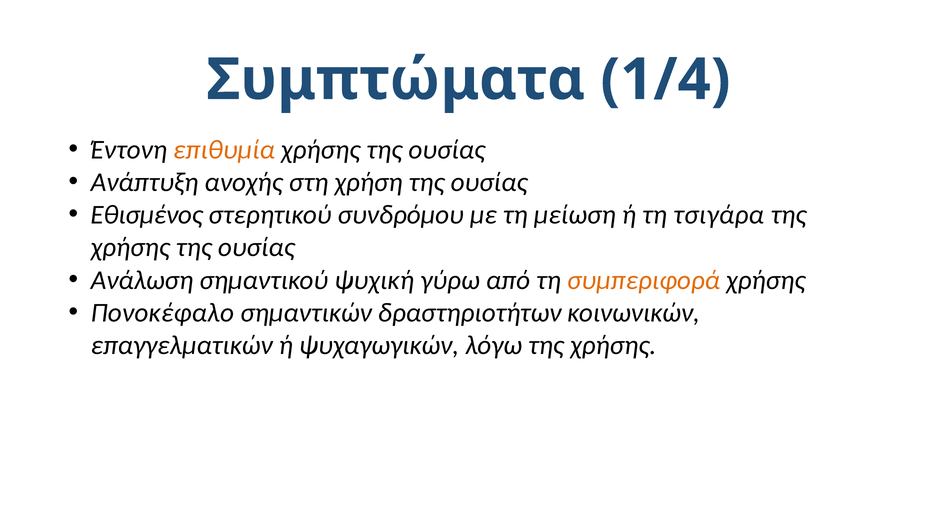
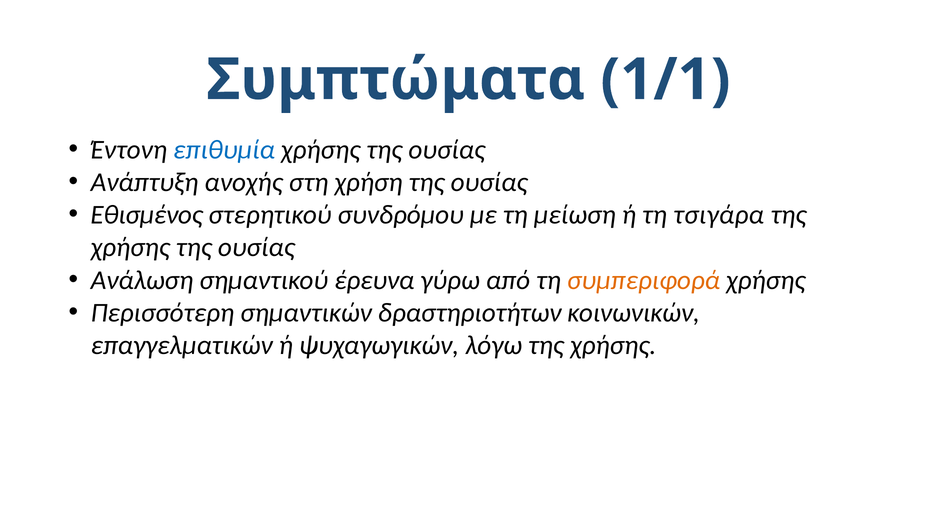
1/4: 1/4 -> 1/1 (665, 80)
επιθυμία colour: orange -> blue (224, 149)
ψυχική: ψυχική -> έρευνα (374, 280)
Πονοκέφαλο: Πονοκέφαλο -> Περισσότερη (162, 312)
